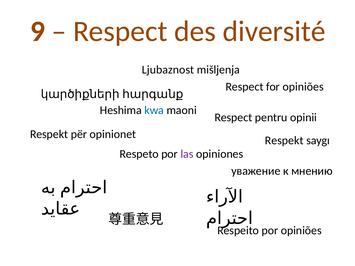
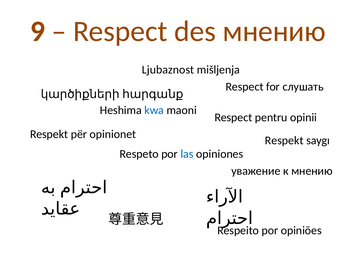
des diversité: diversité -> мнению (274, 31)
for opiniões: opiniões -> слушать (303, 87)
las colour: purple -> blue (187, 154)
